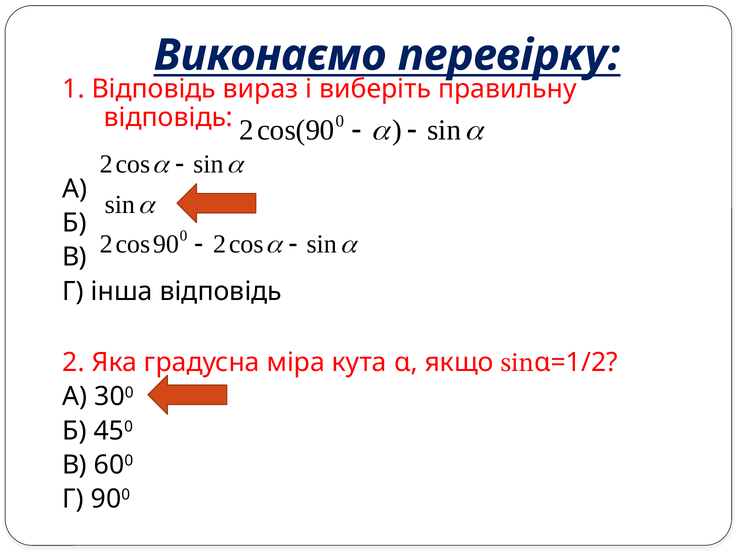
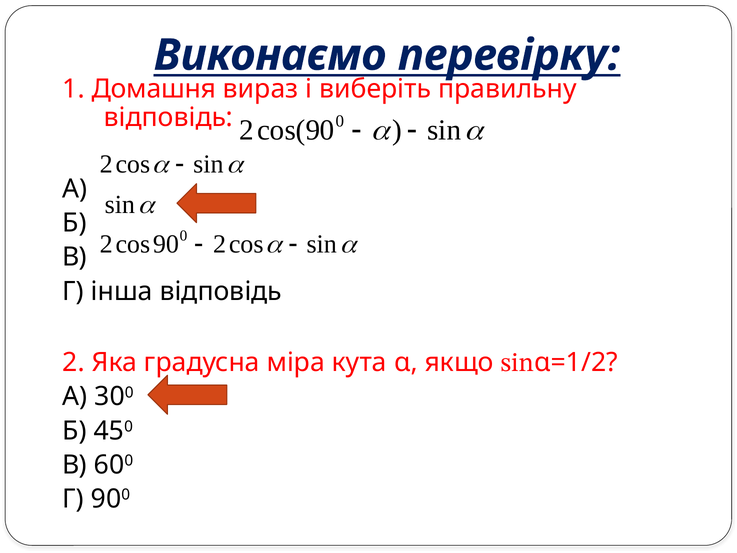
1 Відповідь: Відповідь -> Домашня (154, 89)
